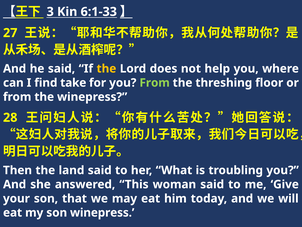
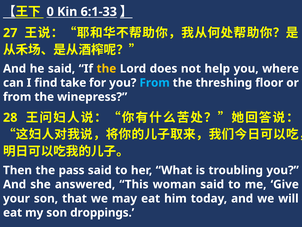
3: 3 -> 0 (50, 12)
From colour: light green -> light blue (155, 83)
land: land -> pass (72, 170)
son winepress: winepress -> droppings (102, 212)
